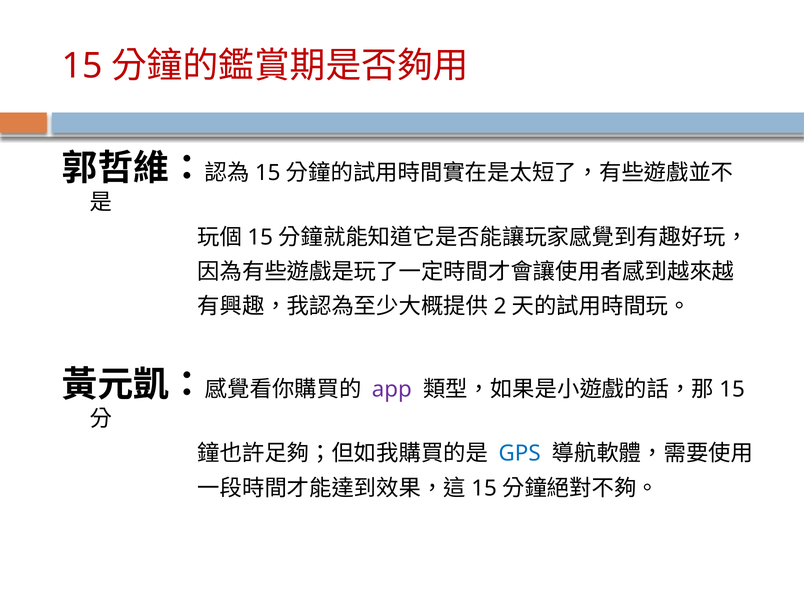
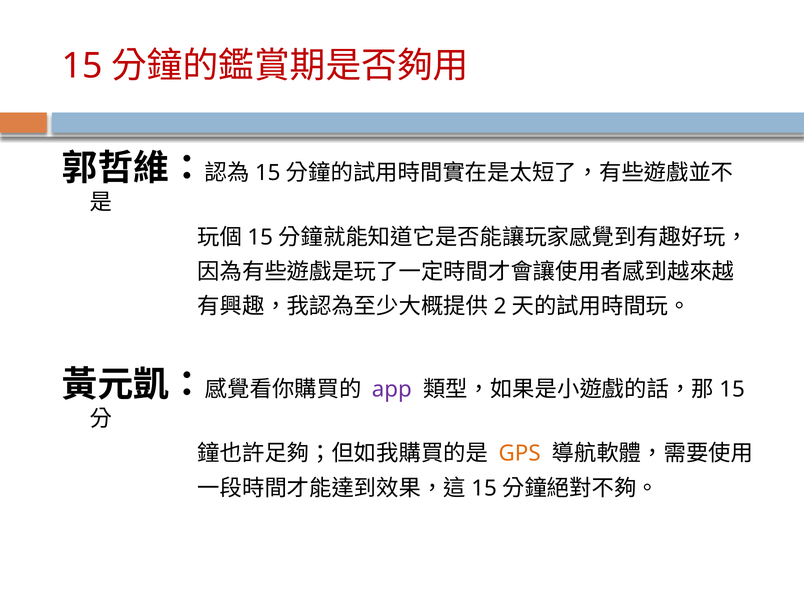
GPS colour: blue -> orange (520, 453)
